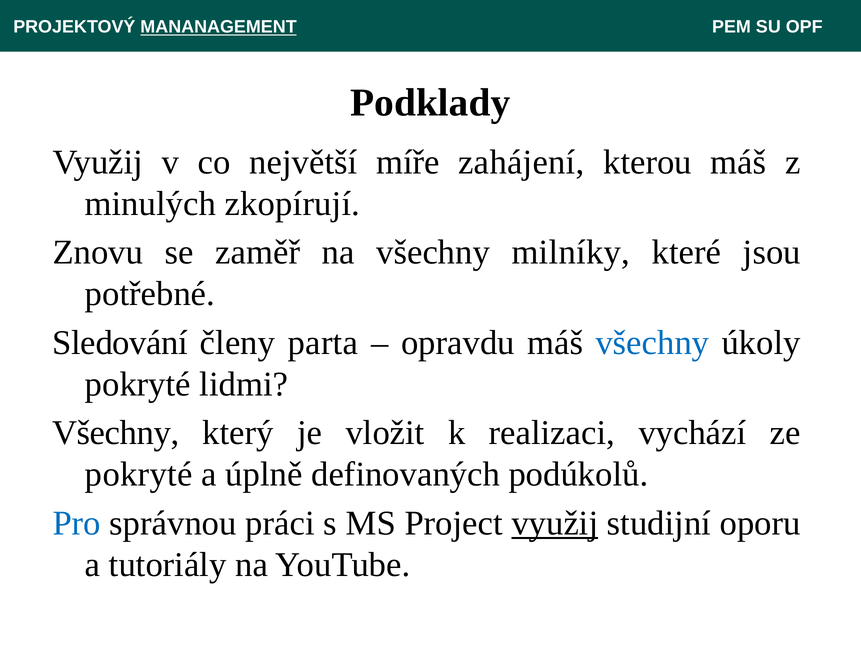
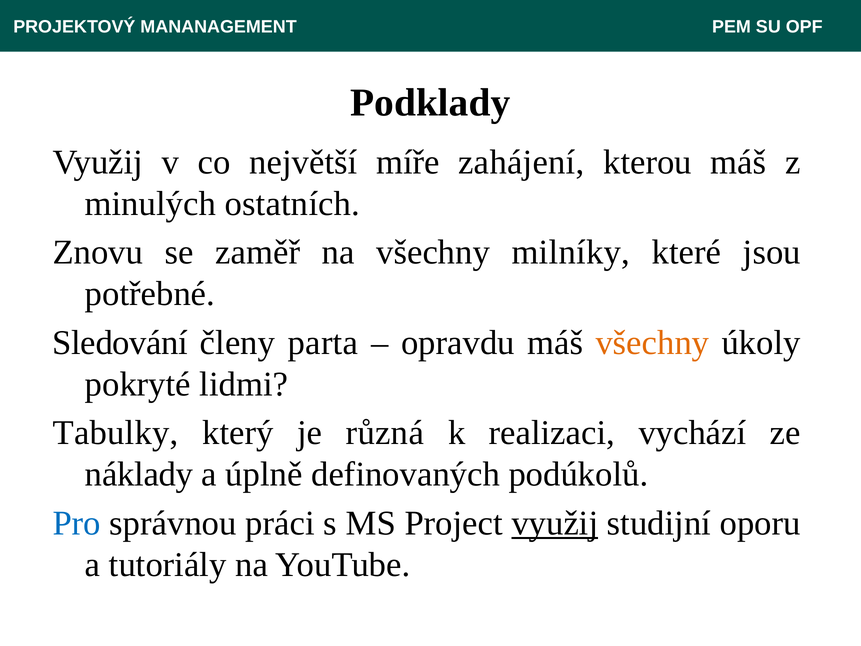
MANANAGEMENT underline: present -> none (219, 27)
zkopírují: zkopírují -> ostatních (292, 204)
všechny colour: blue -> orange (652, 342)
Všechny: Všechny -> Tabulky (116, 433)
vložit: vložit -> různá (385, 433)
pokryté: pokryté -> náklady (139, 474)
